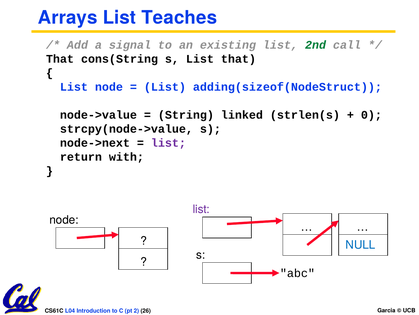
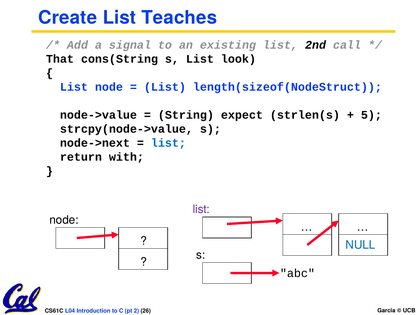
Arrays: Arrays -> Create (68, 18)
2nd colour: green -> black (316, 45)
List that: that -> look (238, 59)
adding(sizeof(NodeStruct: adding(sizeof(NodeStruct -> length(sizeof(NodeStruct (287, 87)
linked: linked -> expect (242, 115)
0: 0 -> 5 (371, 115)
list colour: purple -> blue (168, 143)
